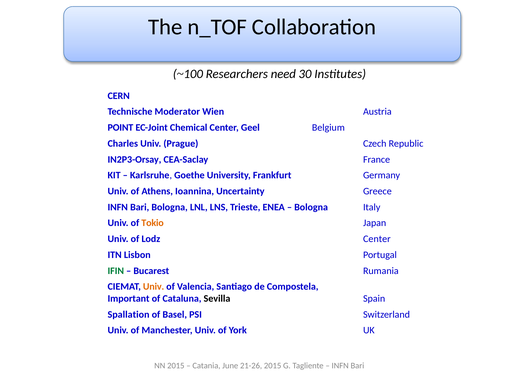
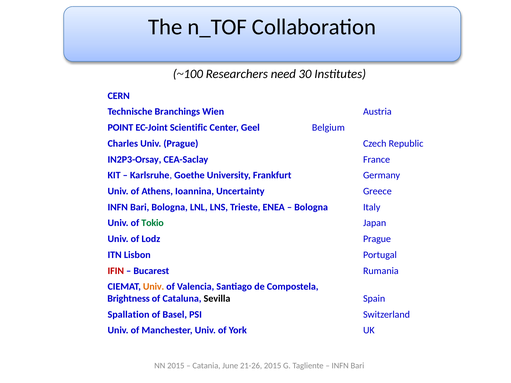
Moderator: Moderator -> Branchings (177, 112)
Chemical: Chemical -> Scientific (189, 128)
Tokio colour: orange -> green (153, 223)
Lodz Center: Center -> Prague (377, 239)
IFIN colour: green -> red (116, 271)
Important: Important -> Brightness (129, 299)
